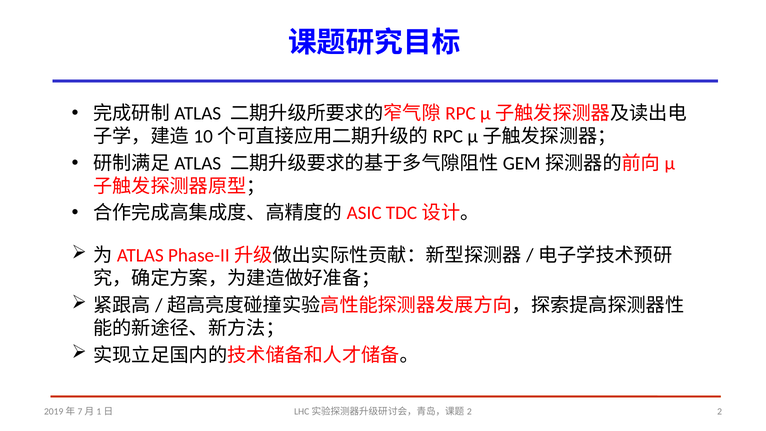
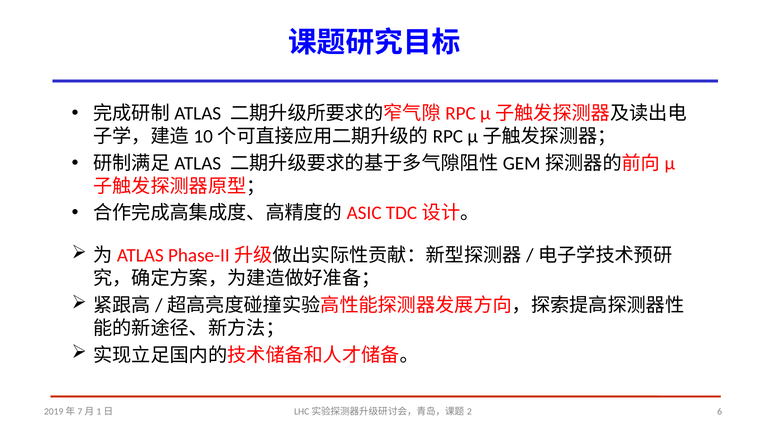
2: 2 -> 6 (720, 411)
